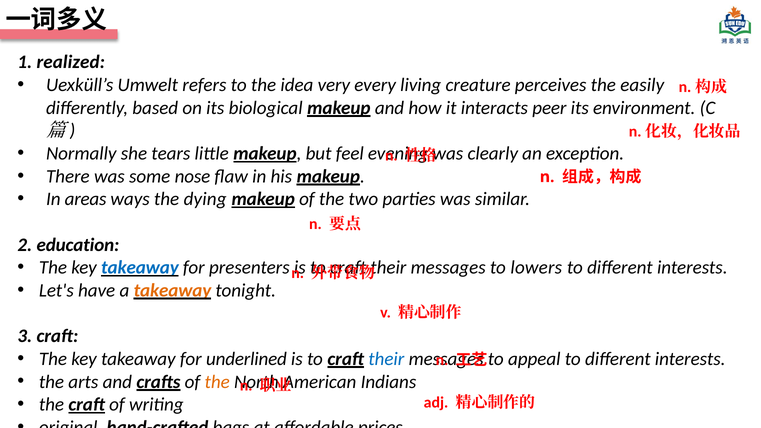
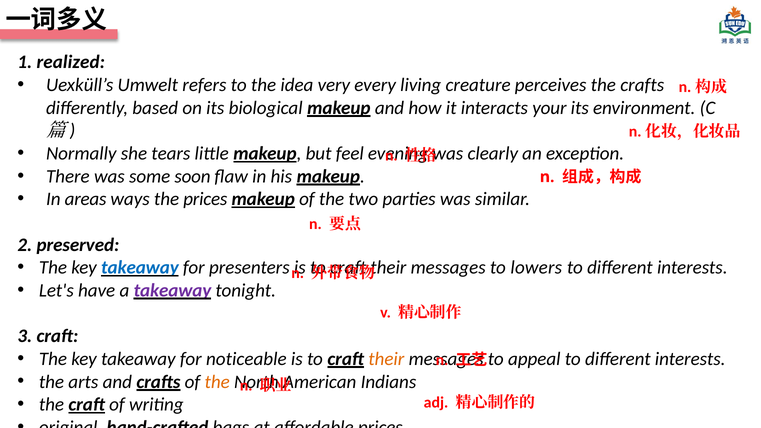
the easily: easily -> crafts (642, 85)
peer: peer -> your (549, 108)
nose: nose -> soon (193, 176)
the dying: dying -> prices (205, 199)
education: education -> preserved (78, 245)
takeaway colour: orange -> purple (172, 290)
underlined: underlined -> noticeable (246, 359)
their colour: blue -> orange (386, 359)
